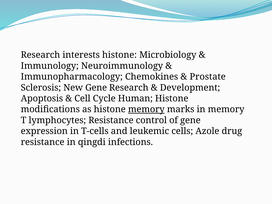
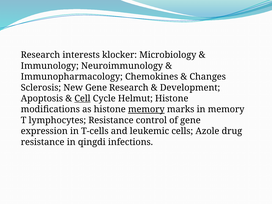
interests histone: histone -> klocker (120, 55)
Prostate: Prostate -> Changes (208, 77)
Cell underline: none -> present (82, 99)
Human: Human -> Helmut (135, 99)
